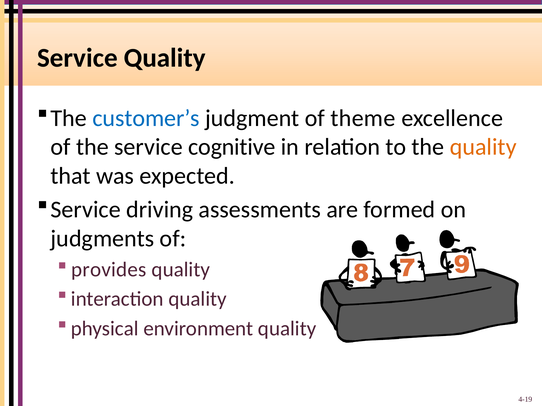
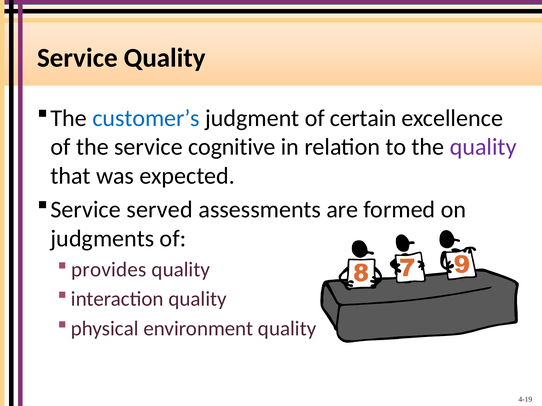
theme: theme -> certain (363, 118)
quality colour: orange -> purple (483, 147)
driving: driving -> served (160, 210)
